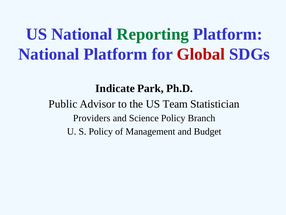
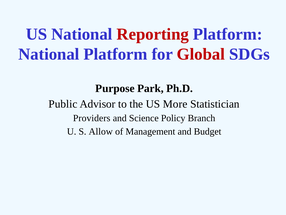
Reporting colour: green -> red (153, 34)
Indicate: Indicate -> Purpose (115, 88)
Team: Team -> More (175, 104)
S Policy: Policy -> Allow (101, 131)
